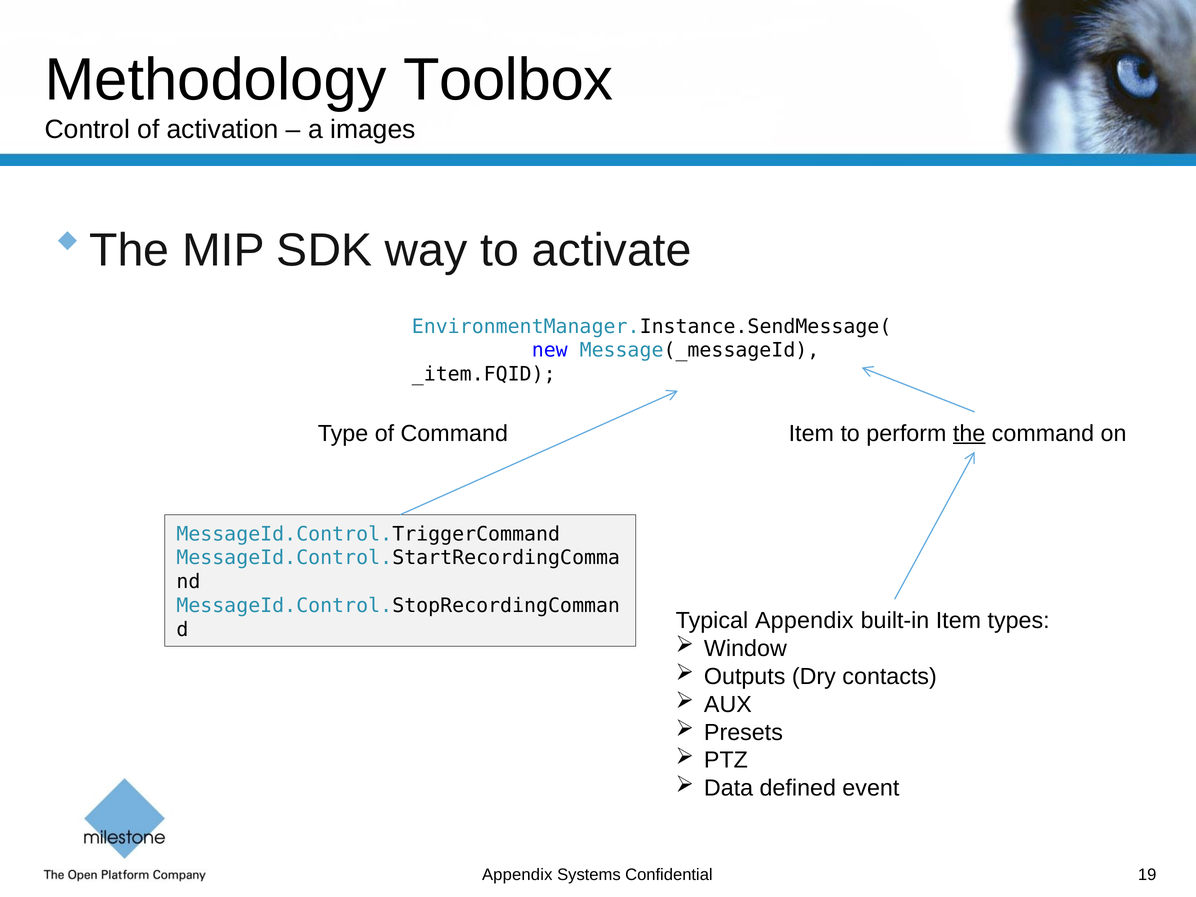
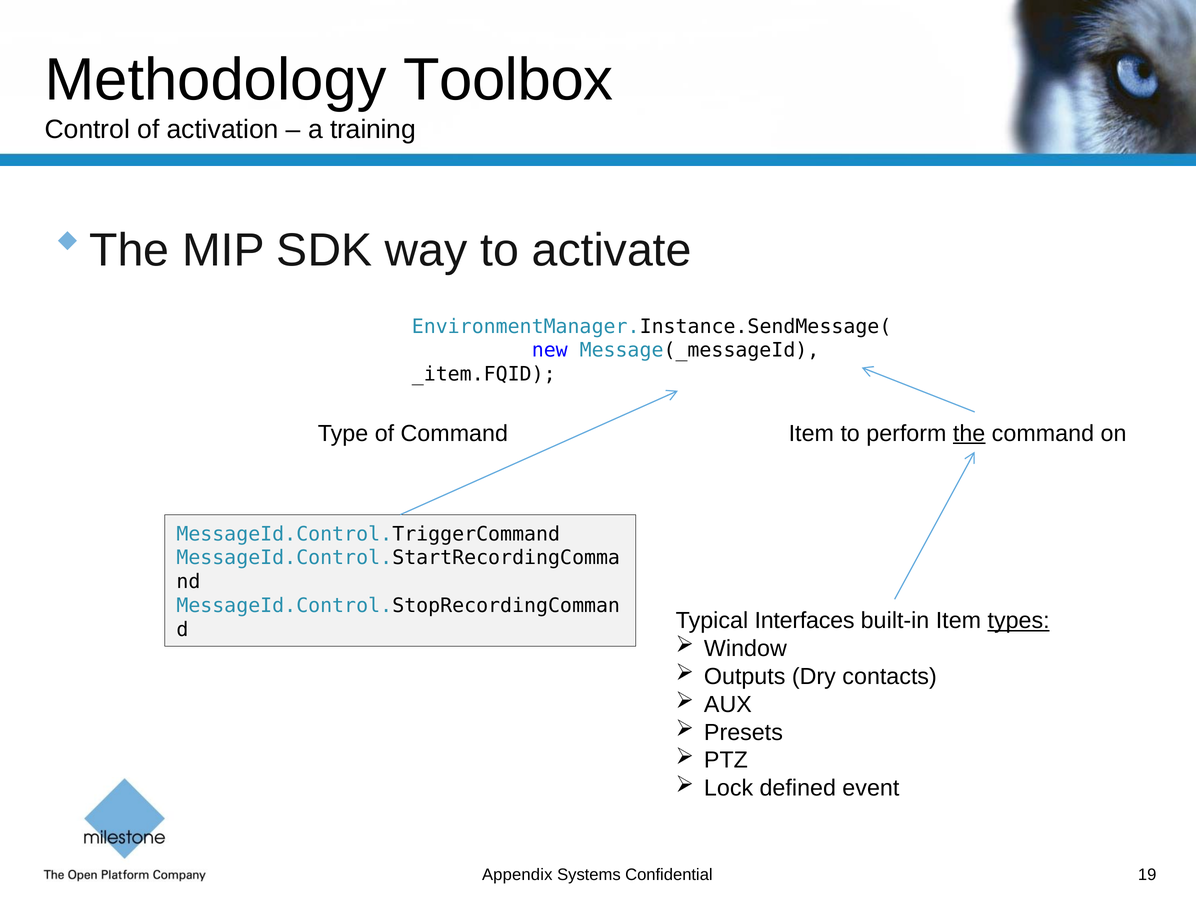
images: images -> training (373, 129)
Typical Appendix: Appendix -> Interfaces (805, 621)
types underline: none -> present (1019, 621)
Data: Data -> Lock (729, 788)
